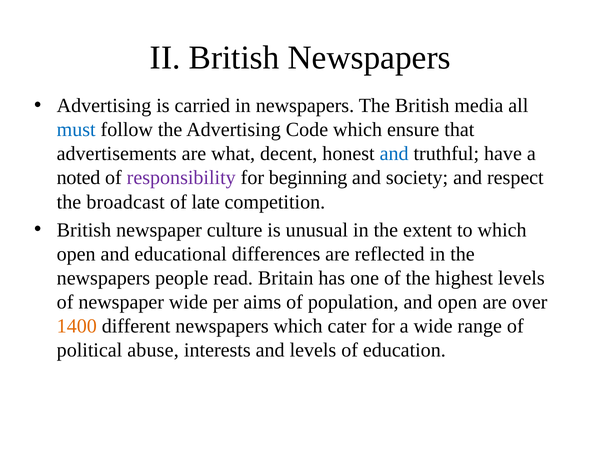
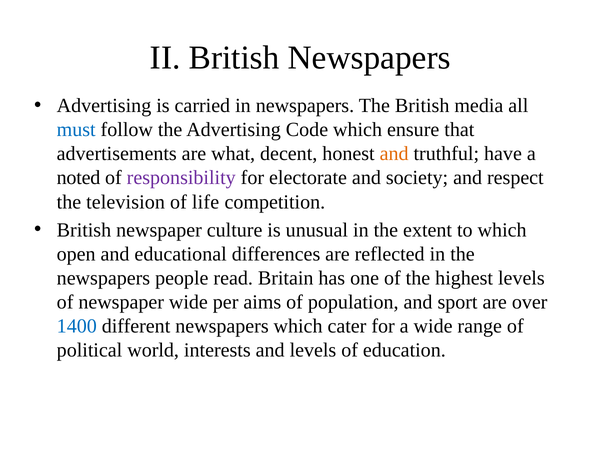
and colour: blue -> orange (394, 154)
beginning: beginning -> electorate (308, 178)
broadcast: broadcast -> television (126, 202)
late: late -> life (206, 202)
and open: open -> sport (458, 302)
1400 colour: orange -> blue (77, 326)
abuse: abuse -> world (153, 350)
